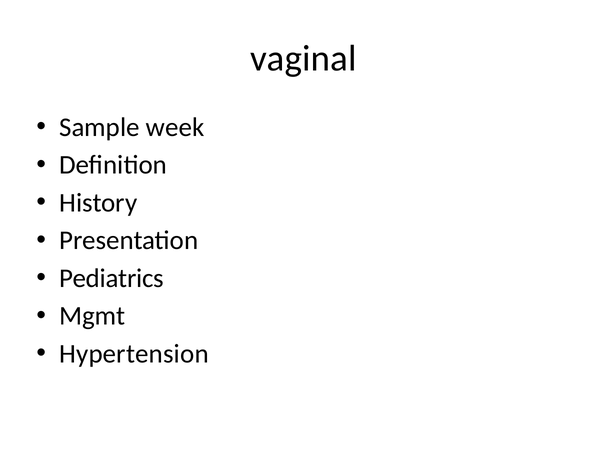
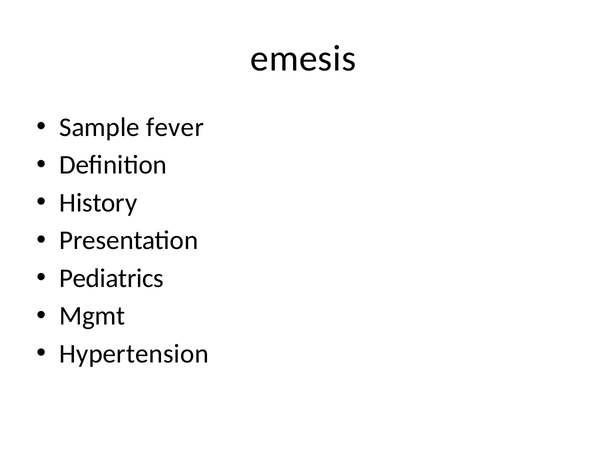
vaginal: vaginal -> emesis (303, 59)
week: week -> fever (175, 127)
